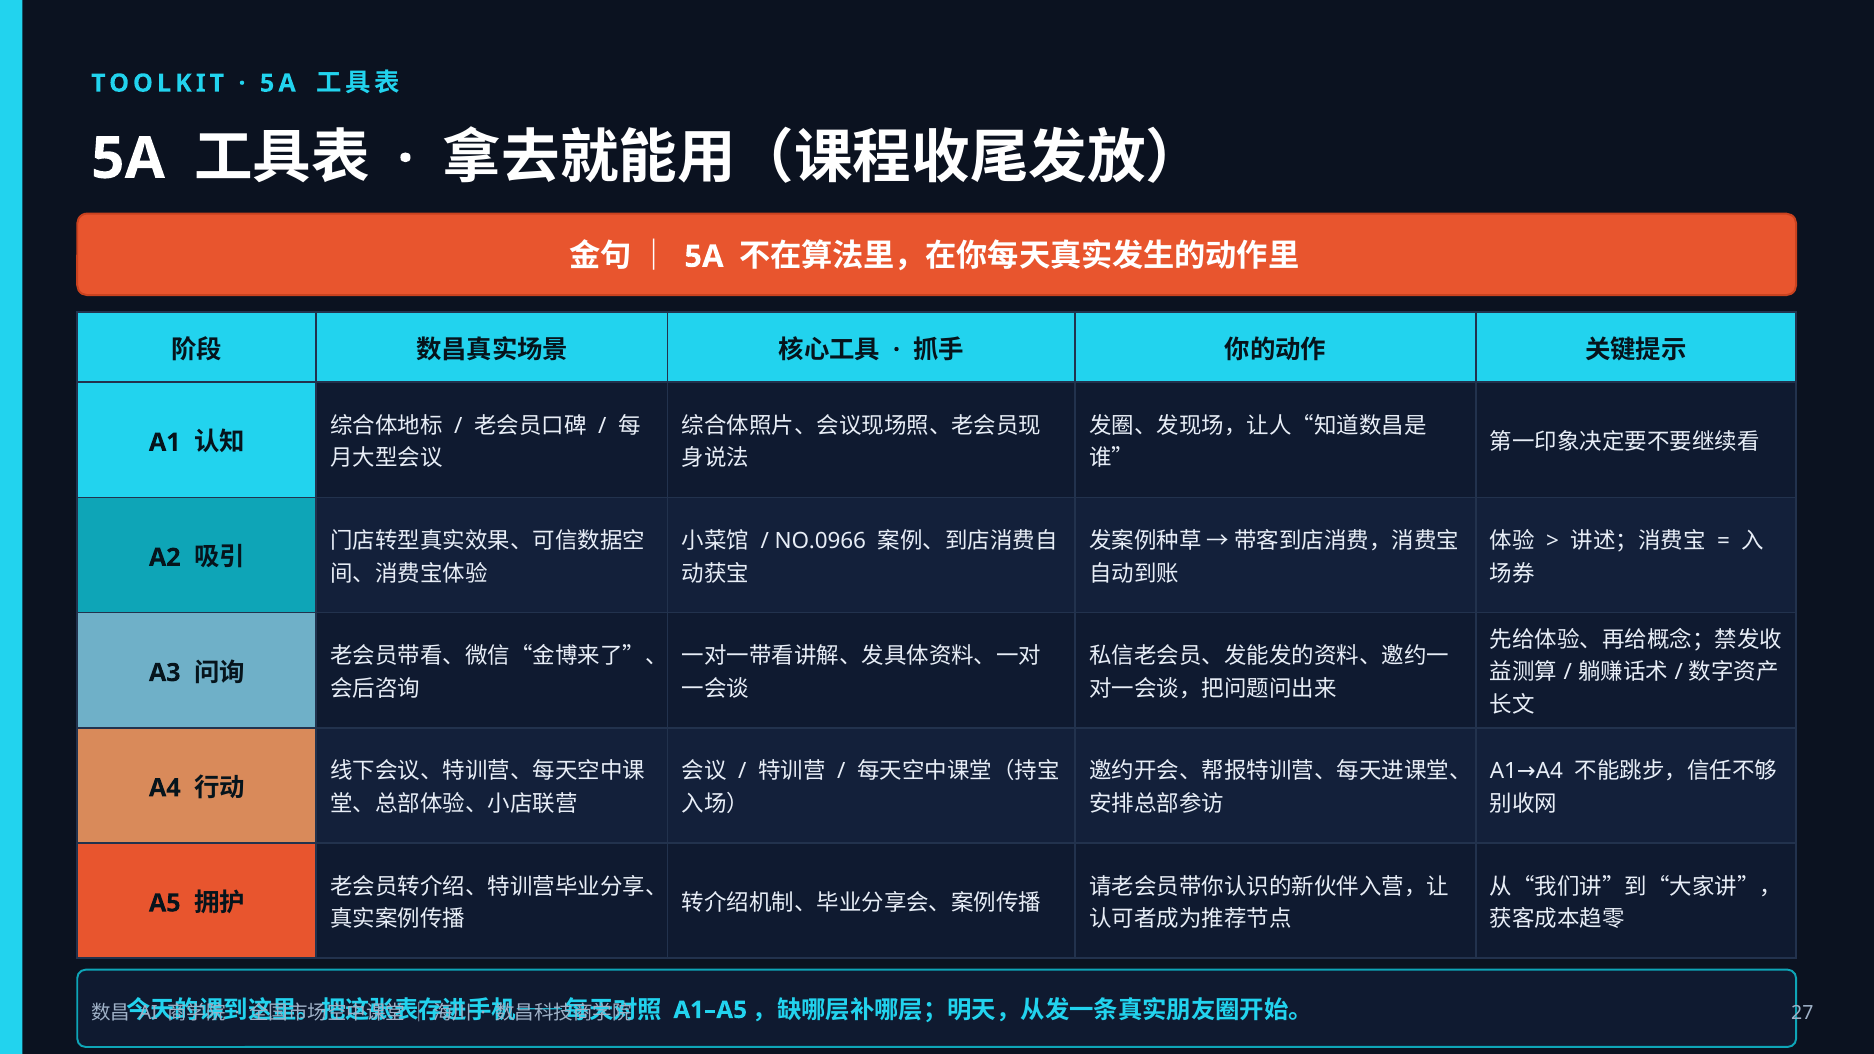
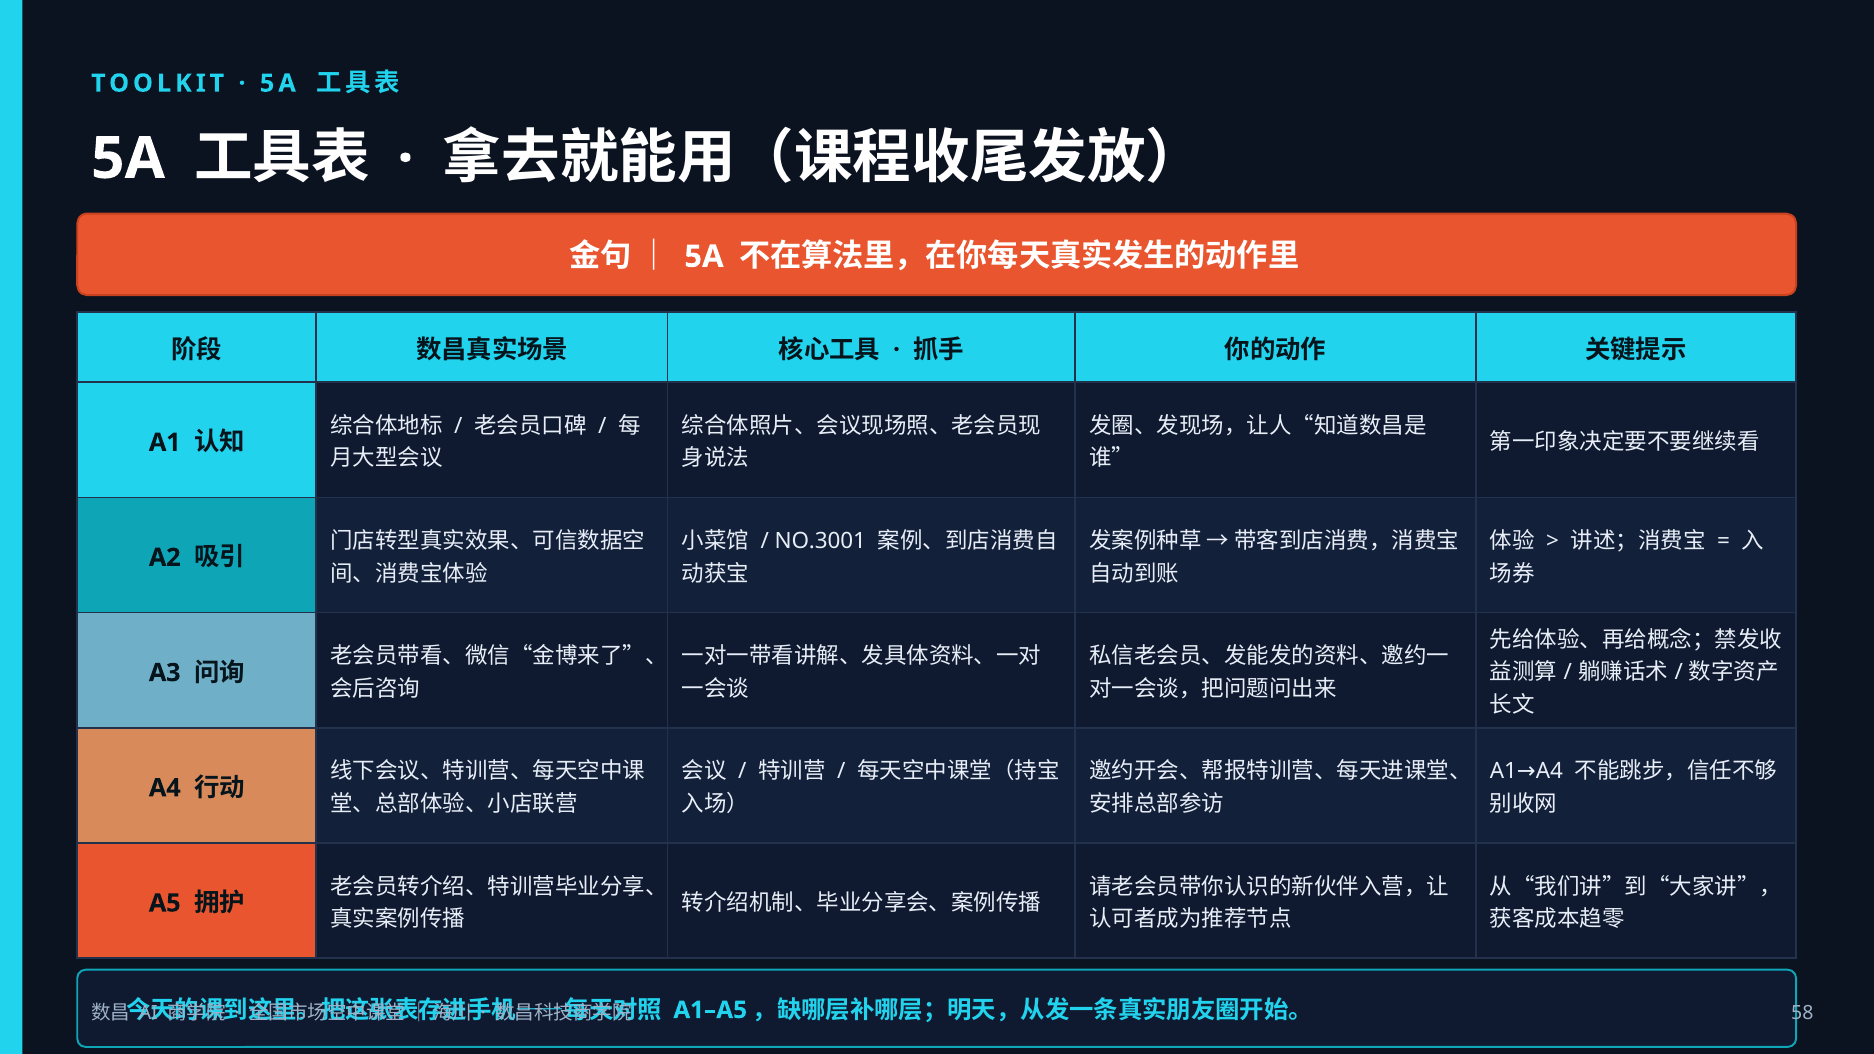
NO.0966: NO.0966 -> NO.3001 (820, 541)
27: 27 -> 58 (1802, 1013)
